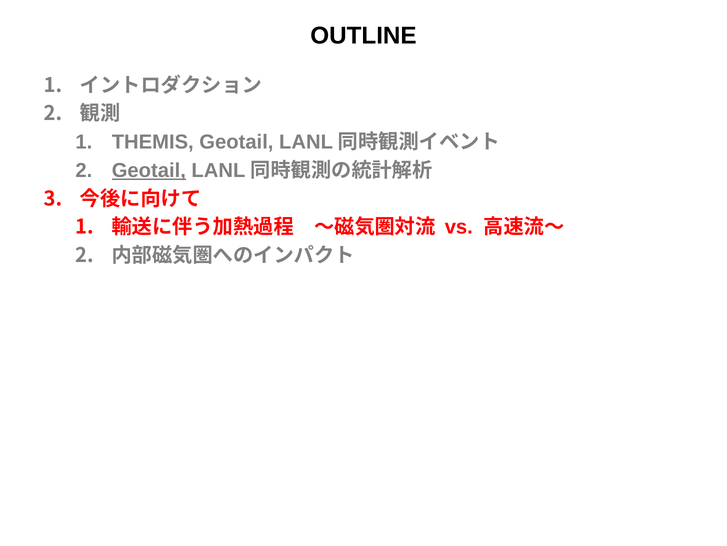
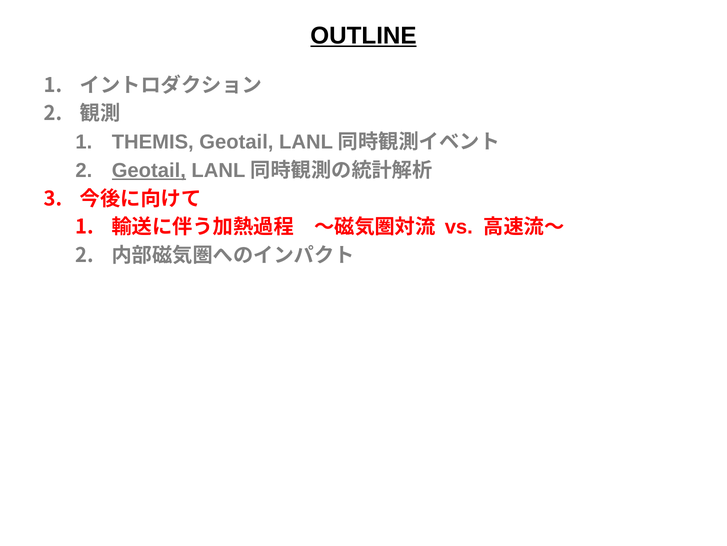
OUTLINE underline: none -> present (363, 36)
